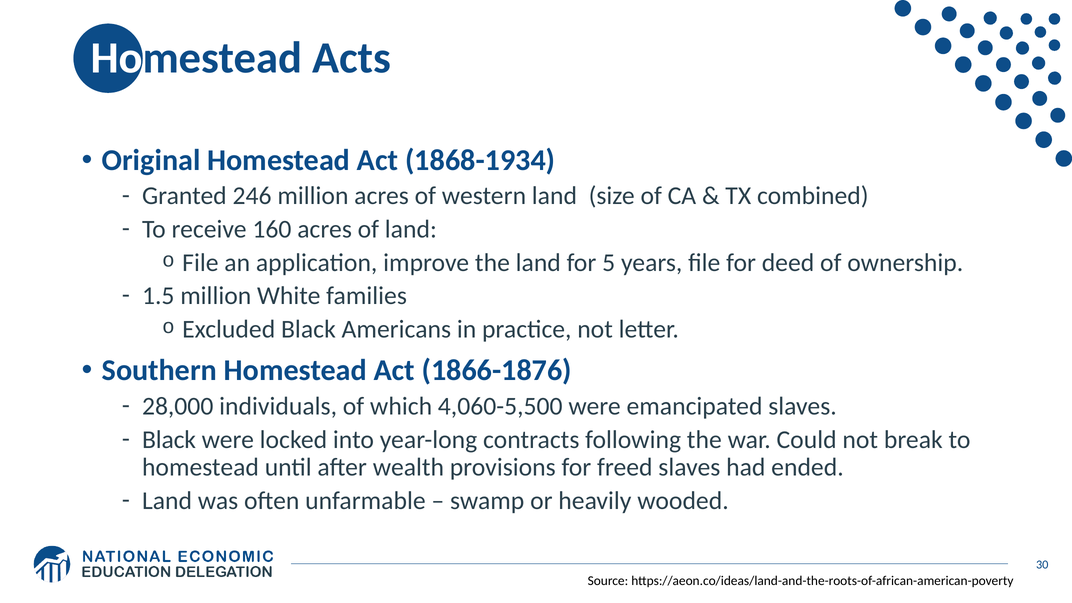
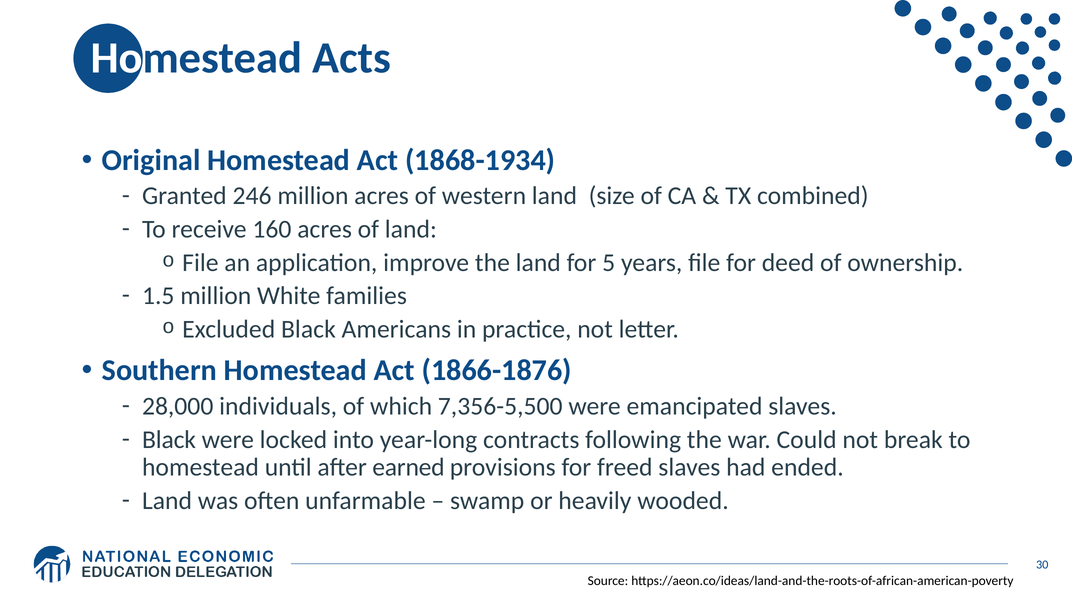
4,060-5,500: 4,060-5,500 -> 7,356-5,500 (500, 406)
wealth: wealth -> earned (409, 467)
